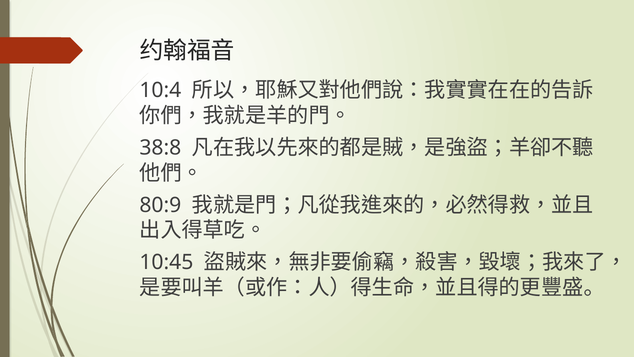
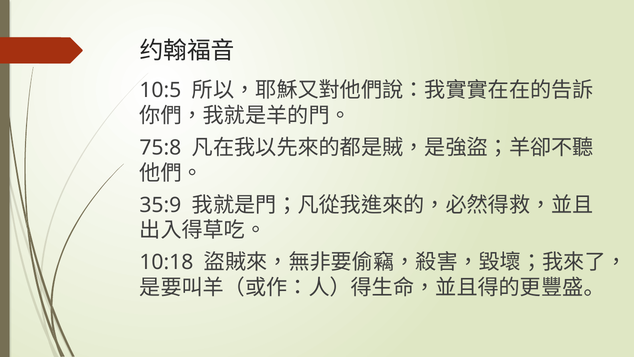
10:4: 10:4 -> 10:5 (160, 90)
38:8: 38:8 -> 75:8 (160, 148)
80:9: 80:9 -> 35:9 (160, 205)
10:45: 10:45 -> 10:18 (166, 262)
